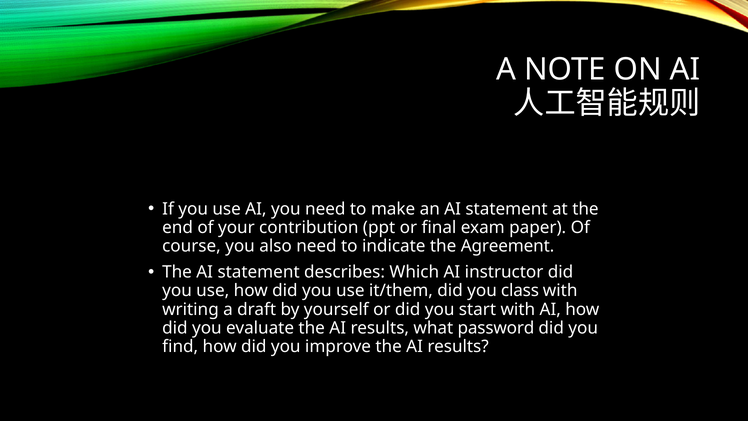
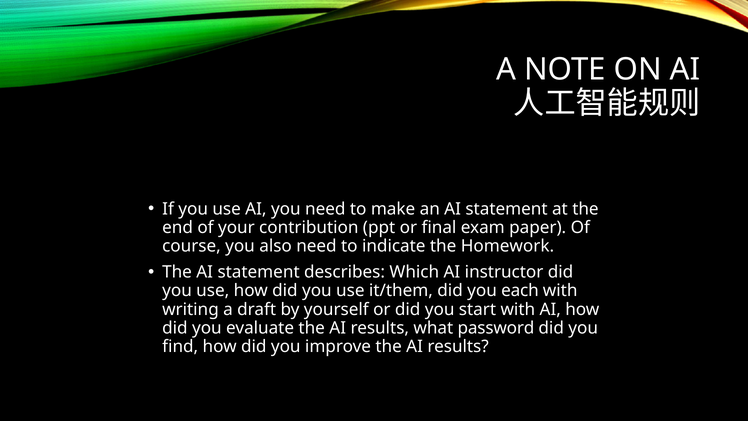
Agreement: Agreement -> Homework (507, 246)
class: class -> each (520, 291)
